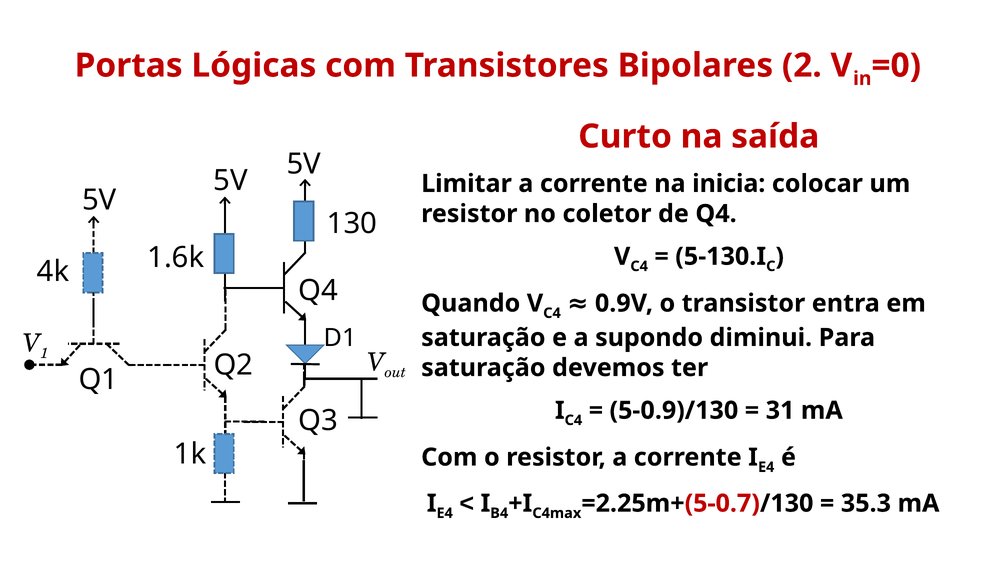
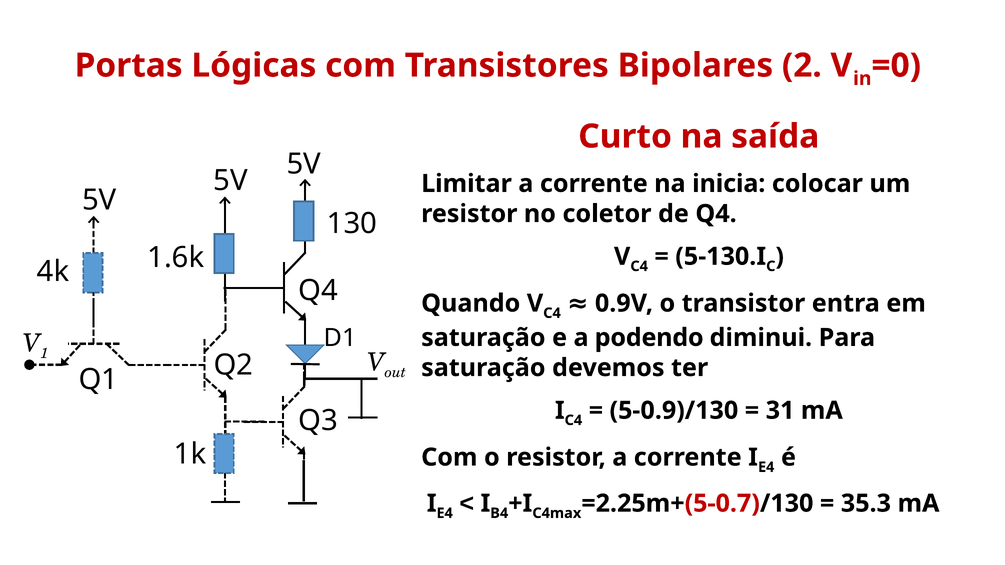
supondo: supondo -> podendo (649, 338)
